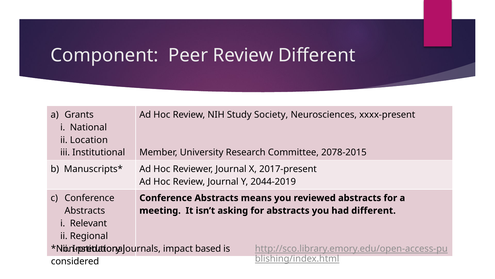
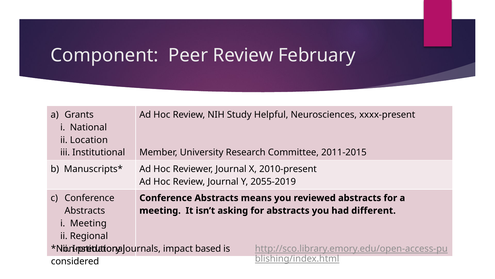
Review Different: Different -> February (317, 55)
Society: Society -> Helpful (271, 114)
2078-2015: 2078-2015 -> 2011-2015 (344, 152)
2017-present: 2017-present -> 2010-present (288, 169)
2044-2019: 2044-2019 -> 2055-2019 (273, 181)
i Relevant: Relevant -> Meeting (88, 223)
